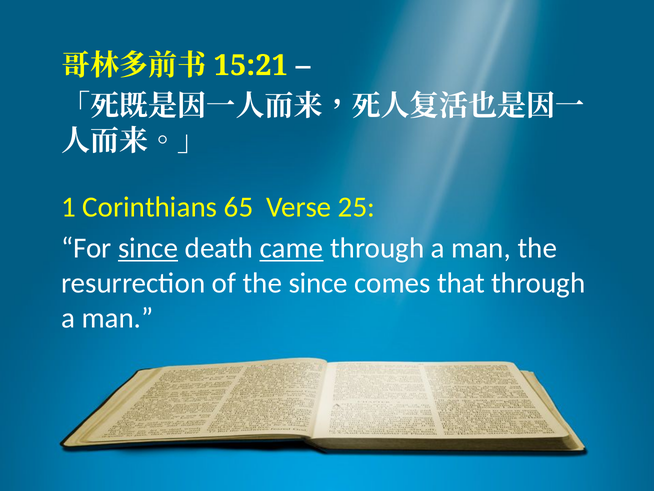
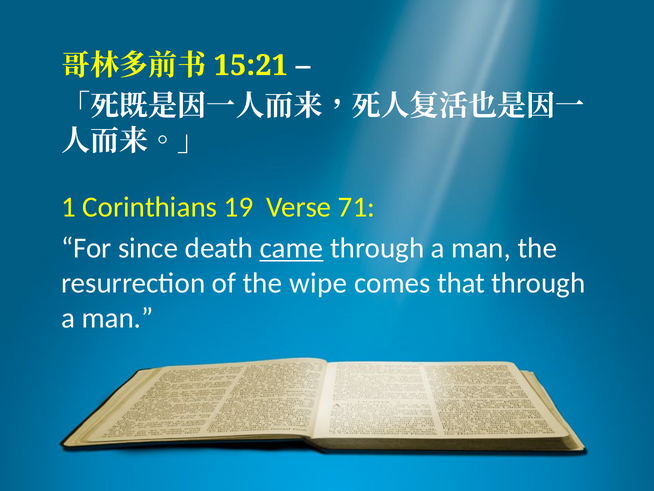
65: 65 -> 19 (239, 207)
25: 25 -> 71 (357, 207)
since underline: present -> none (148, 248)
the since: since -> wipe (318, 283)
